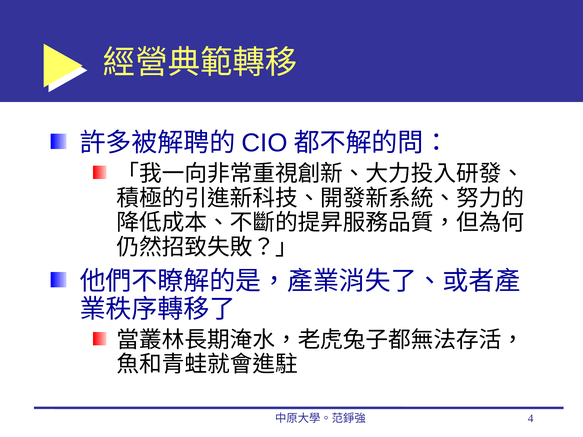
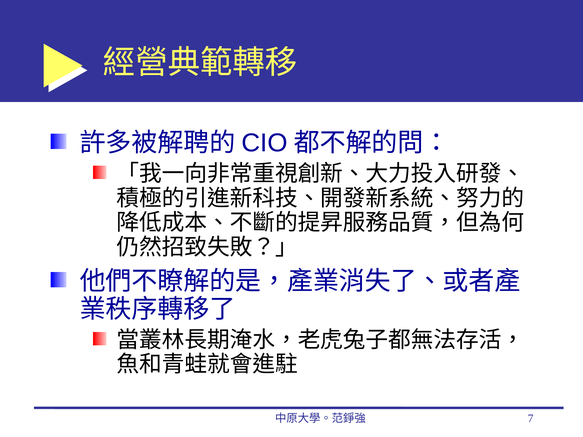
4: 4 -> 7 (531, 419)
